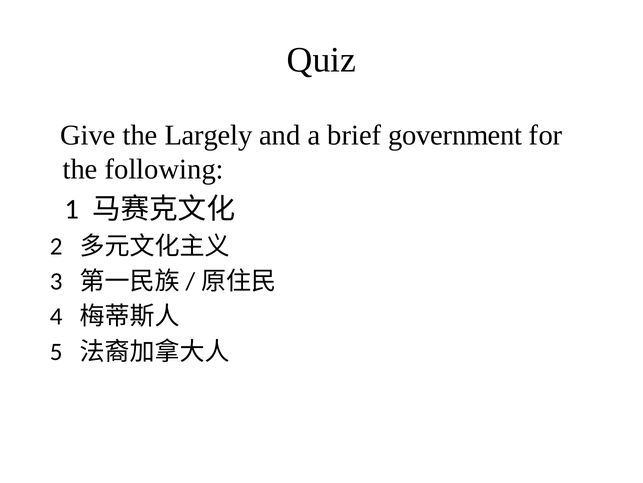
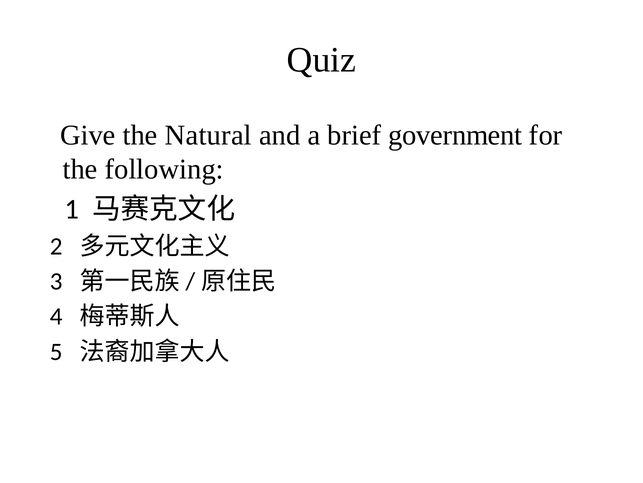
Largely: Largely -> Natural (208, 135)
